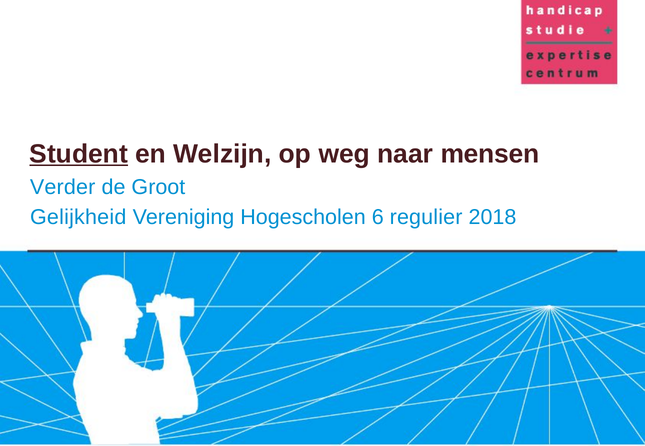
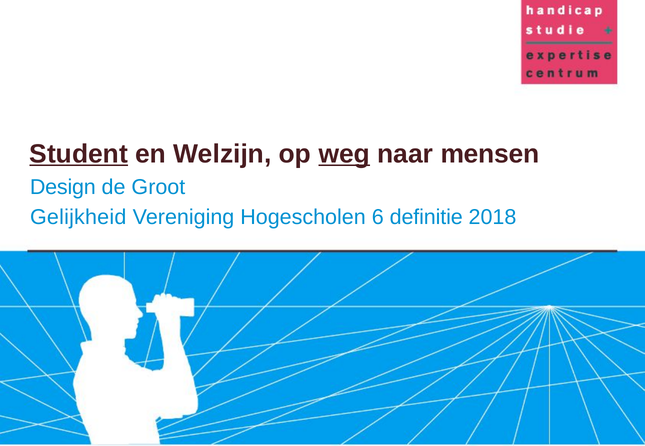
weg underline: none -> present (344, 154)
Verder: Verder -> Design (63, 187)
regulier: regulier -> definitie (426, 217)
